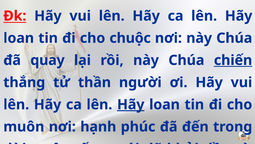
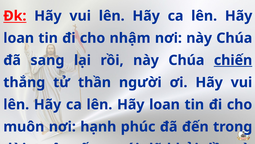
chuộc: chuộc -> nhậm (130, 38)
quay: quay -> sang (47, 60)
Hãy underline: present -> none (131, 104)
